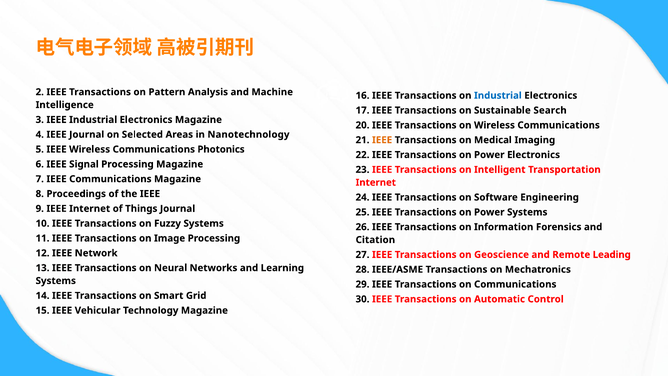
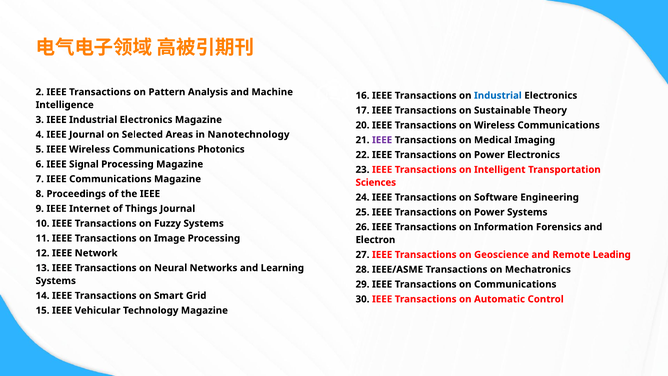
Search: Search -> Theory (550, 110)
IEEE colour: orange -> purple (382, 140)
Internet: Internet -> Sciences (376, 182)
Citation: Citation -> Electron (375, 240)
